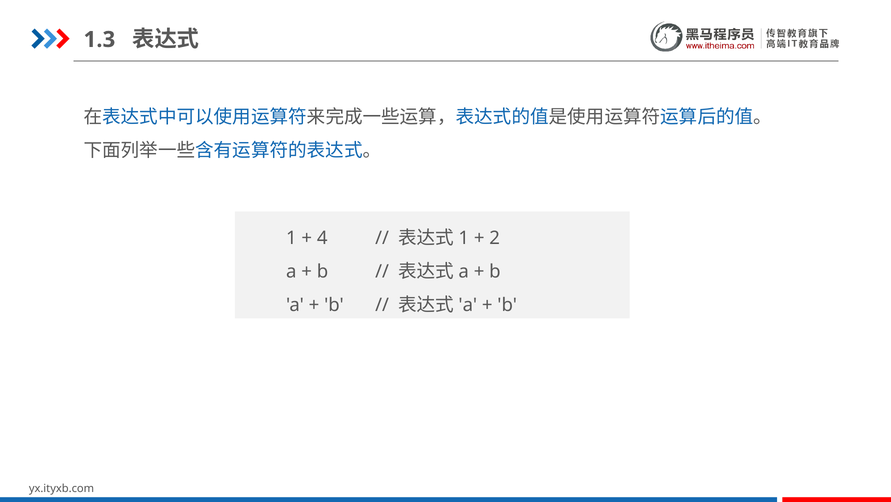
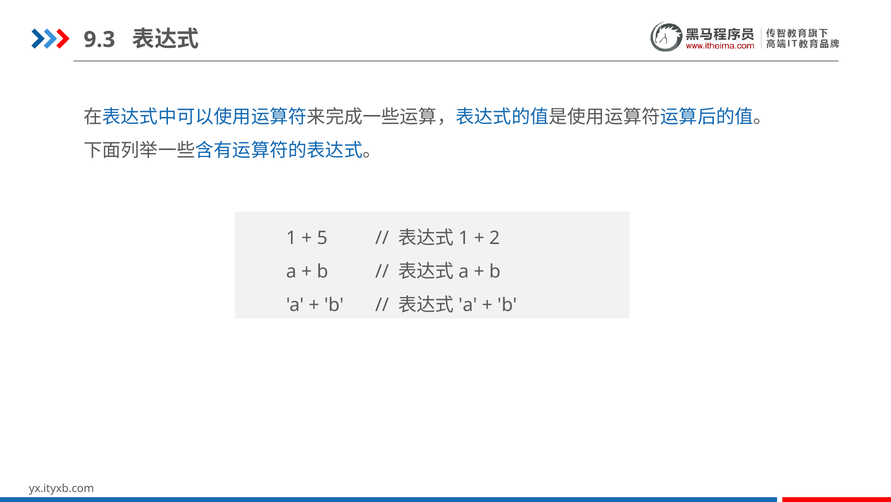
1.3: 1.3 -> 9.3 (99, 40)
4: 4 -> 5 (322, 238)
